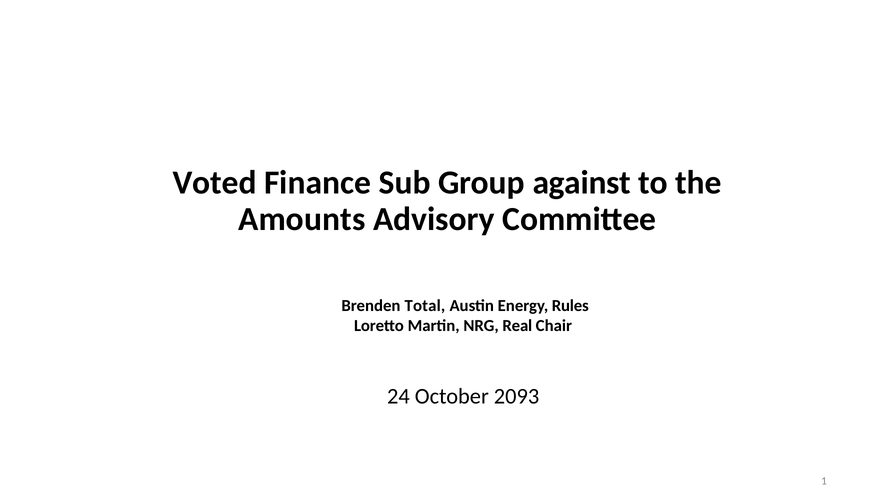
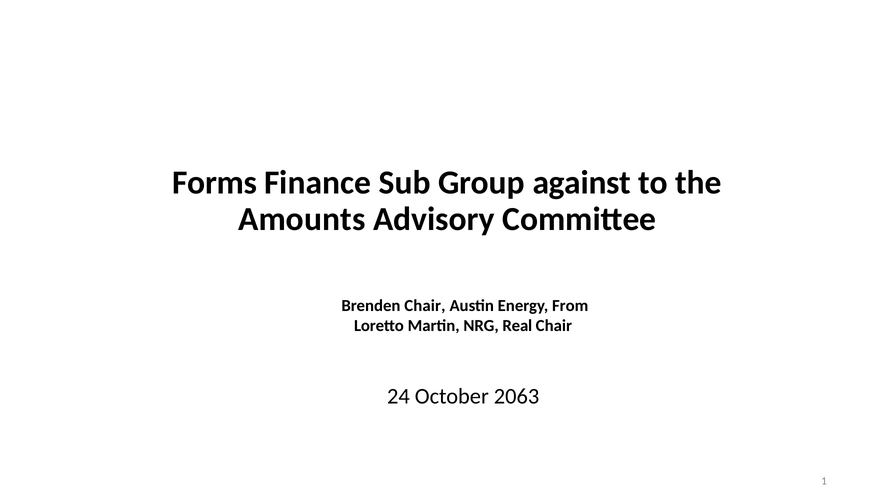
Voted: Voted -> Forms (215, 183)
Brenden Total: Total -> Chair (425, 305)
Rules: Rules -> From (570, 305)
2093: 2093 -> 2063 (517, 396)
